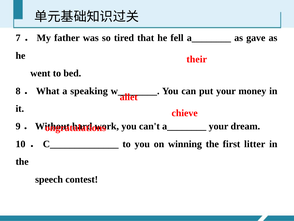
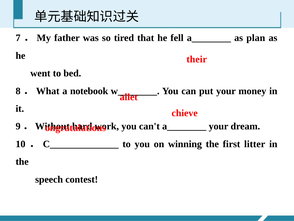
gave: gave -> plan (256, 38)
speaking: speaking -> notebook (89, 91)
